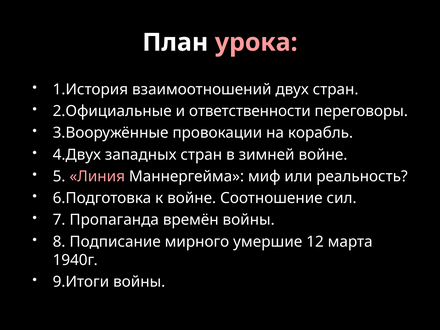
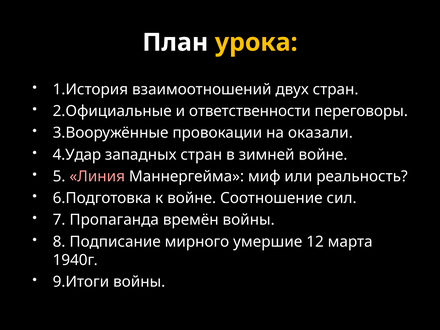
урока colour: pink -> yellow (256, 42)
корабль: корабль -> оказали (320, 133)
4.Двух: 4.Двух -> 4.Удар (77, 155)
